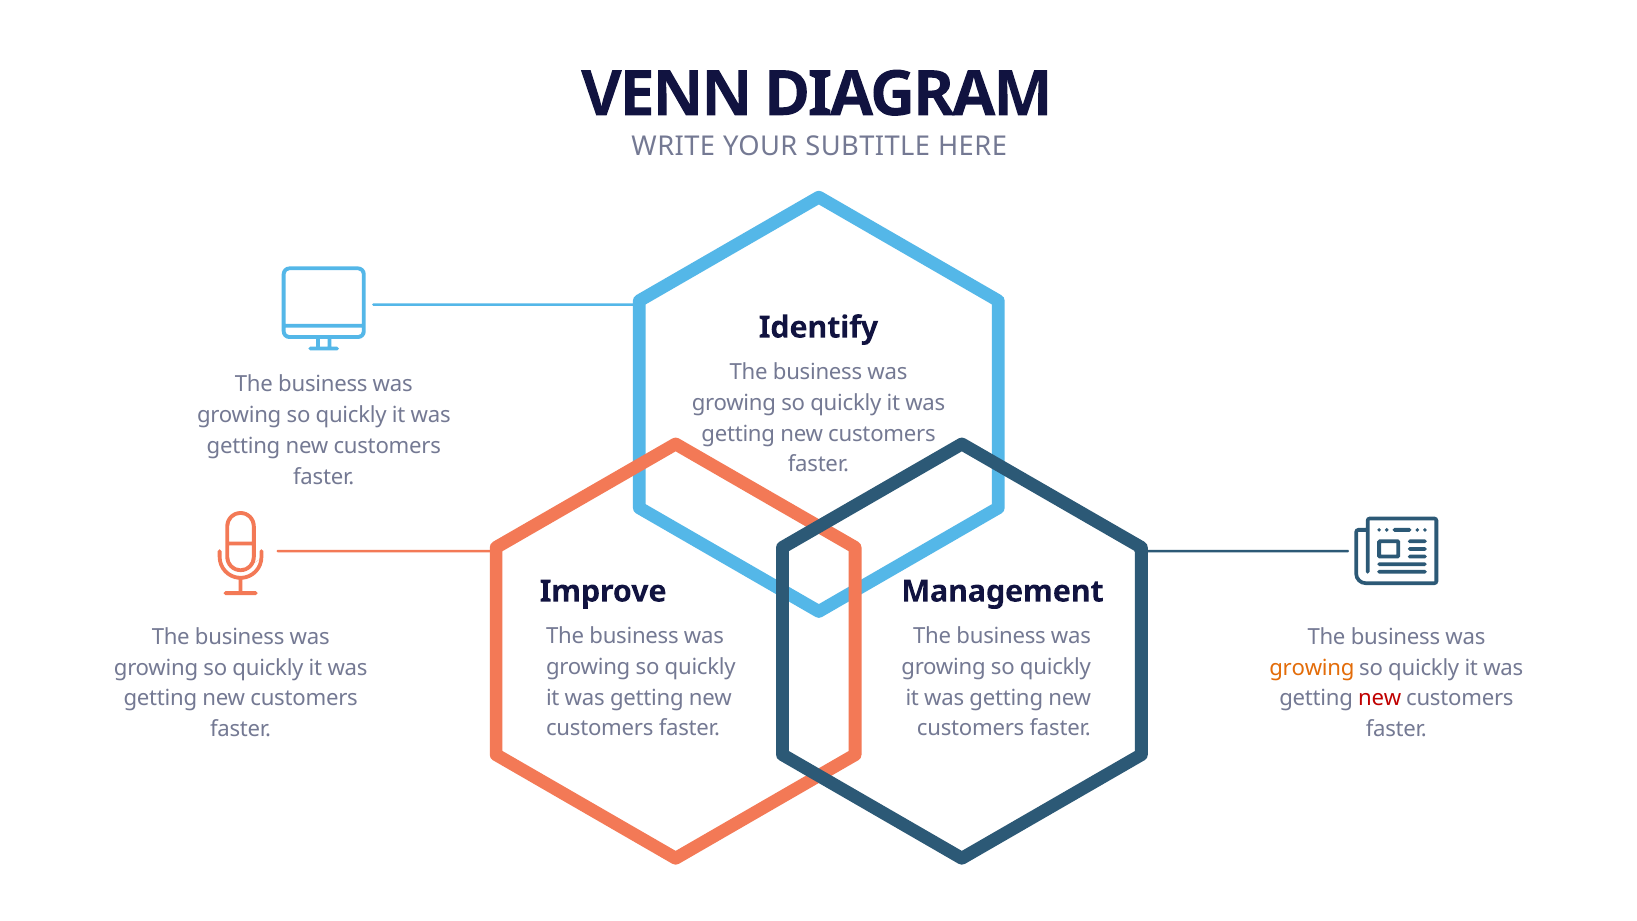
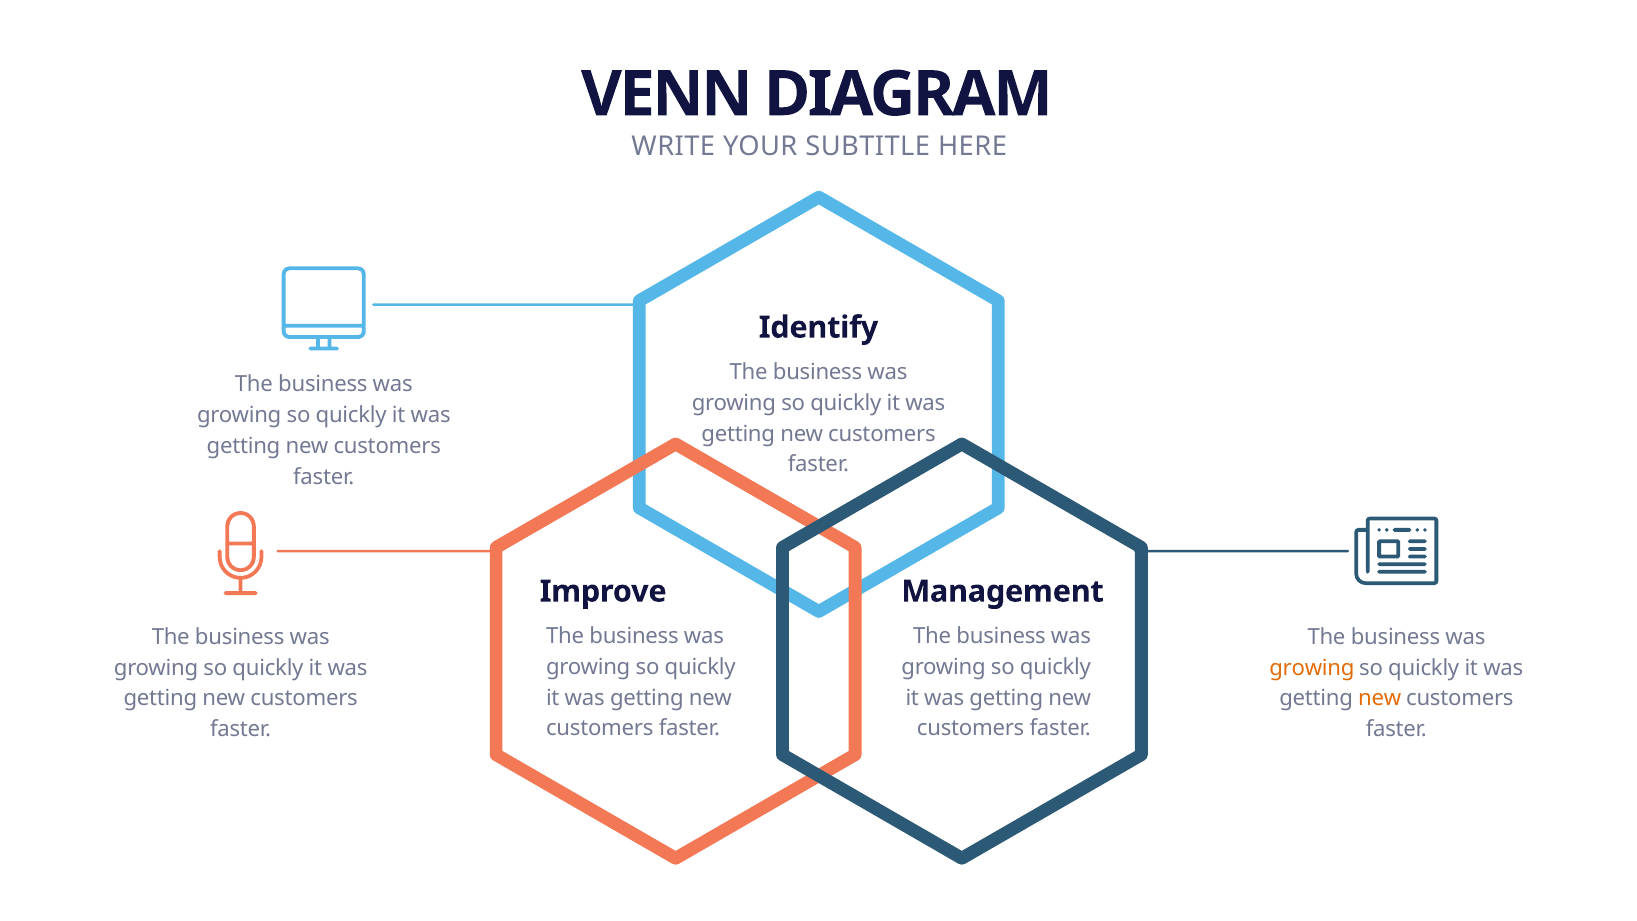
new colour: red -> orange (1380, 698)
